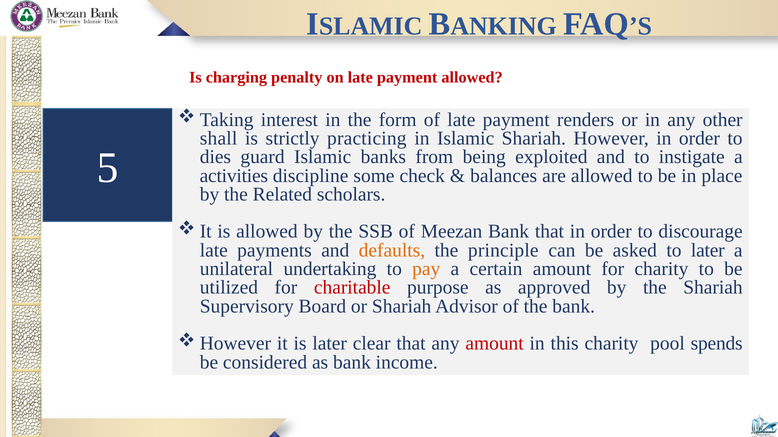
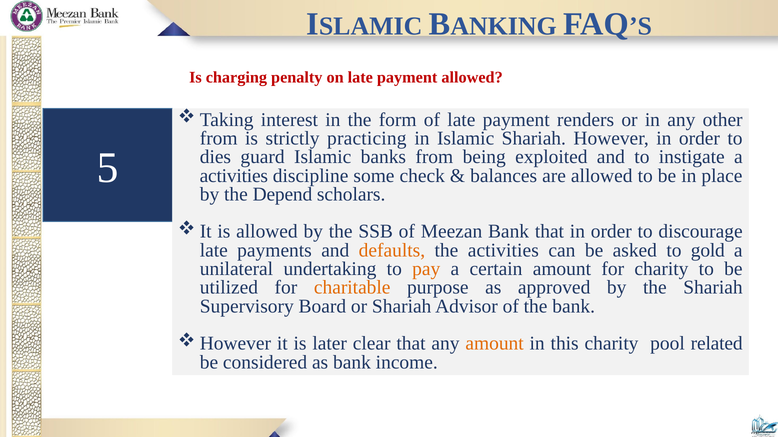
shall: shall -> from (219, 139)
Related: Related -> Depend (282, 195)
the principle: principle -> activities (503, 251)
to later: later -> gold (708, 251)
charitable colour: red -> orange (352, 288)
amount colour: red -> orange (495, 344)
spends: spends -> related (717, 344)
